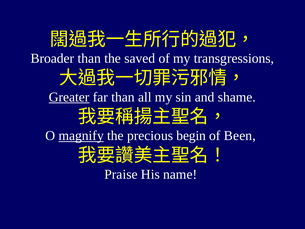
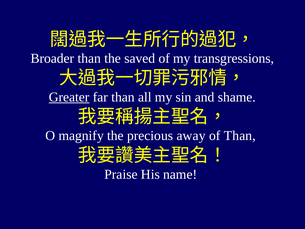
magnify underline: present -> none (81, 136)
begin: begin -> away (191, 136)
of Been: Been -> Than (240, 136)
